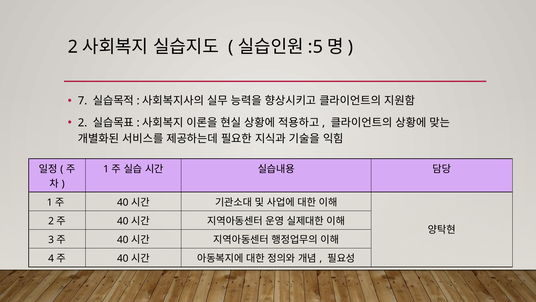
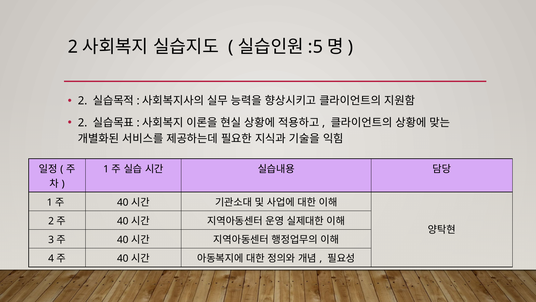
7: 7 -> 2 (83, 101)
